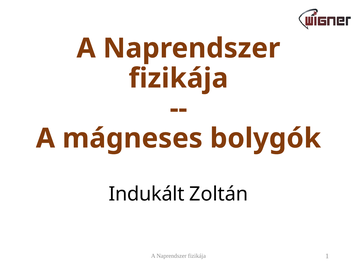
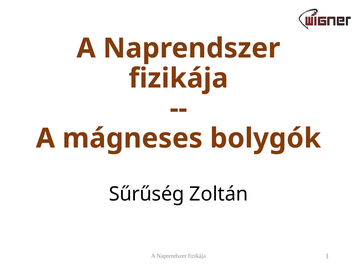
Indukált: Indukált -> Sűrűség (147, 194)
